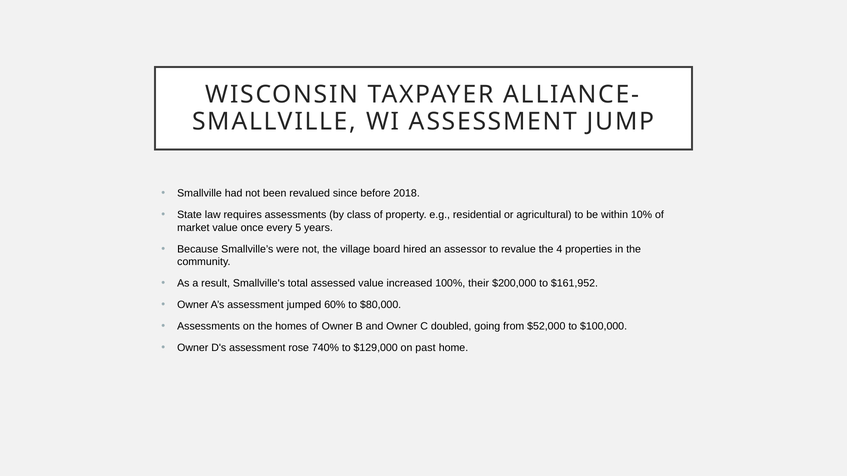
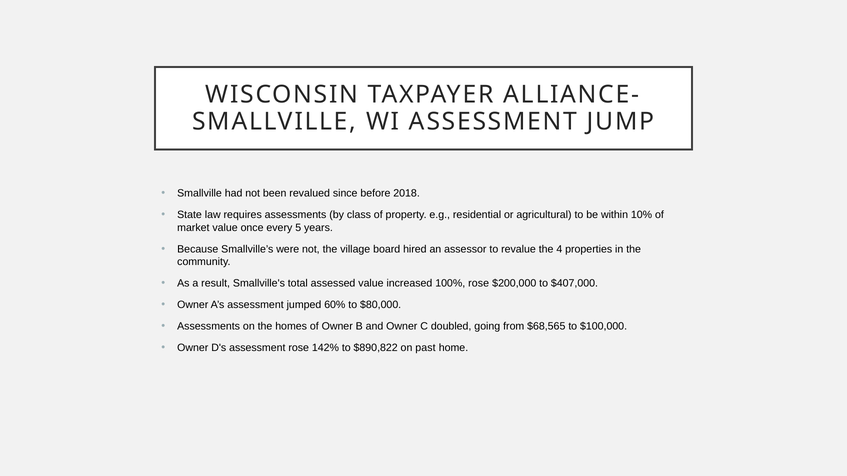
100% their: their -> rose (479, 284)
$161,952: $161,952 -> $407,000 (574, 284)
$52,000: $52,000 -> $68,565 (546, 327)
740%: 740% -> 142% (325, 348)
$129,000: $129,000 -> $890,822 (376, 348)
